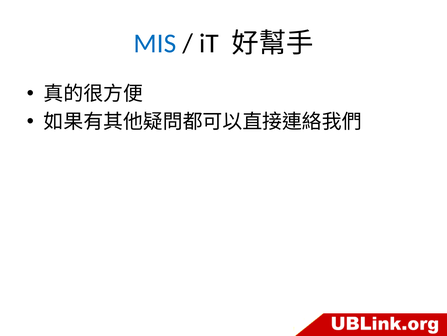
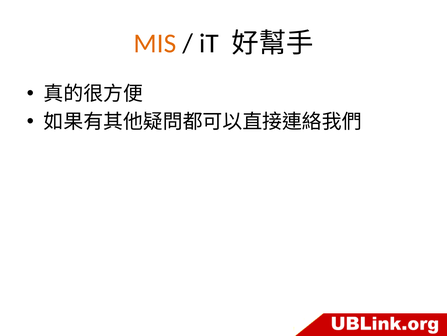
MIS colour: blue -> orange (155, 43)
